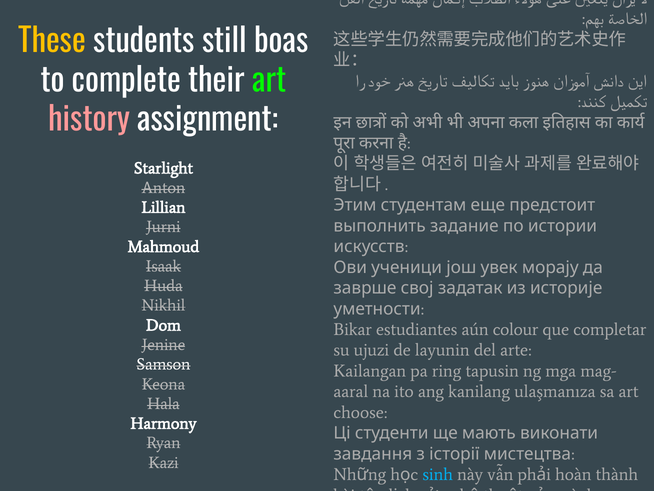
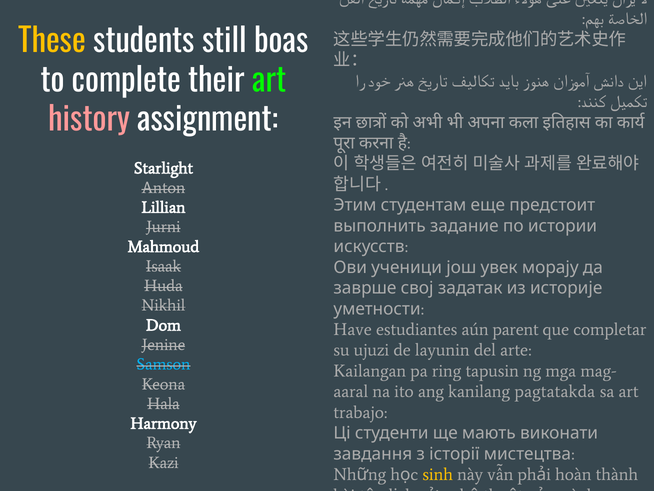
Bikar: Bikar -> Have (353, 329)
colour: colour -> parent (516, 329)
Samson colour: white -> light blue (163, 364)
ulaşmanıza: ulaşmanıza -> pagtatakda (555, 391)
choose: choose -> trabajo (360, 412)
sinh colour: light blue -> yellow (438, 474)
